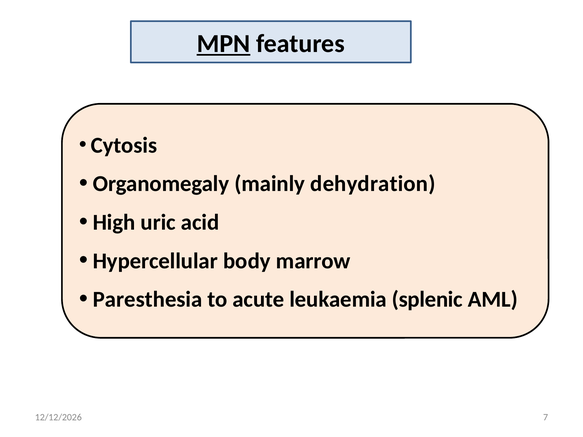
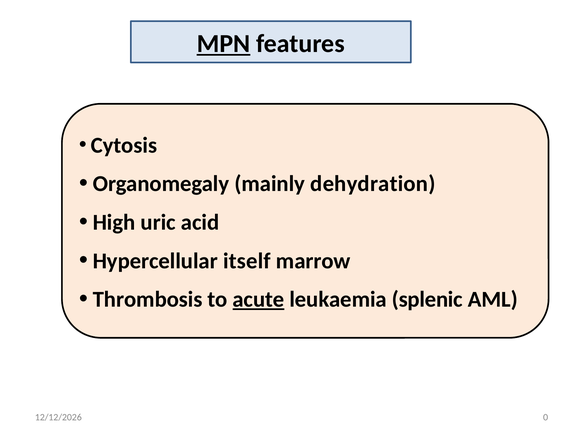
body: body -> itself (247, 261)
Paresthesia: Paresthesia -> Thrombosis (148, 300)
acute underline: none -> present (258, 300)
7: 7 -> 0 (546, 417)
